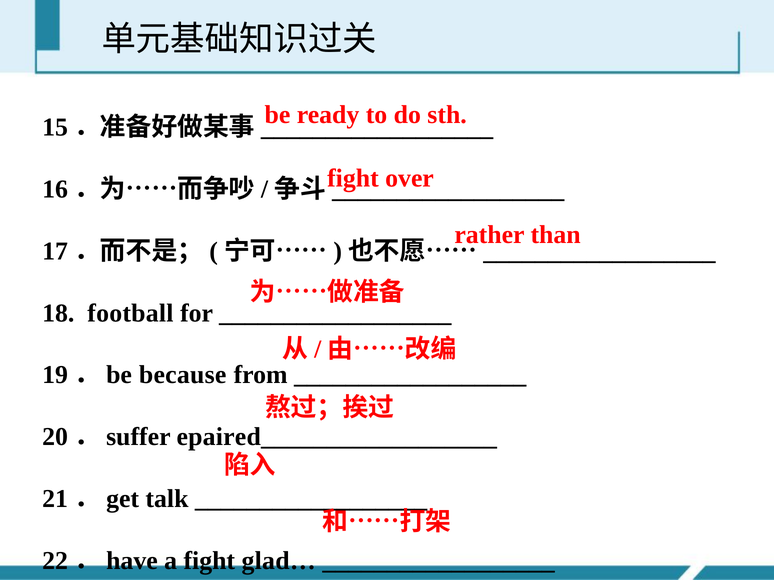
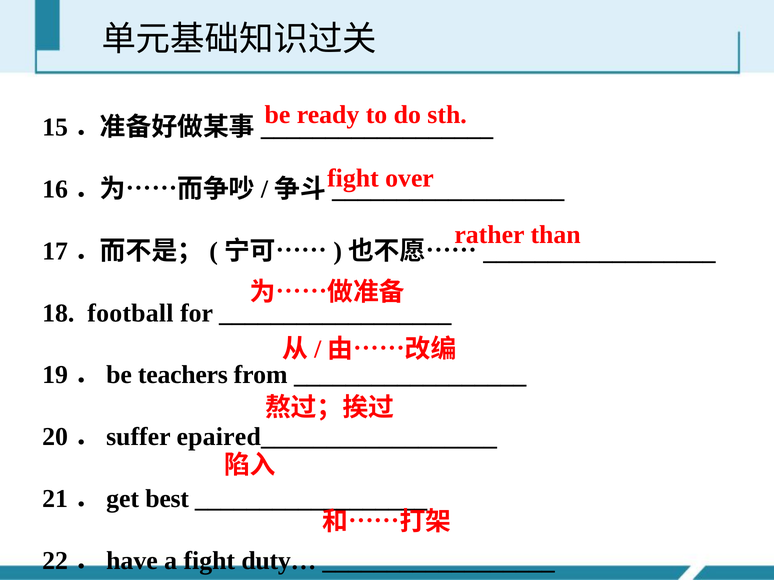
because: because -> teachers (183, 375)
talk: talk -> best (167, 499)
glad…: glad… -> duty… (279, 561)
